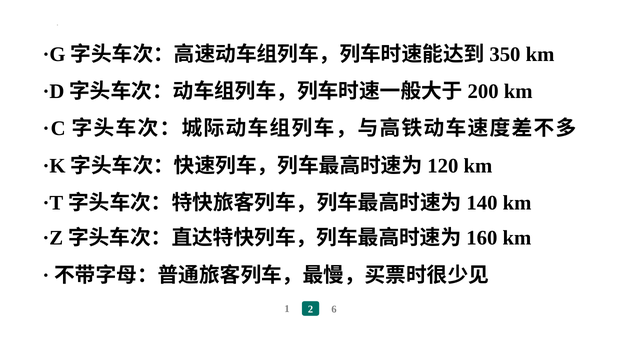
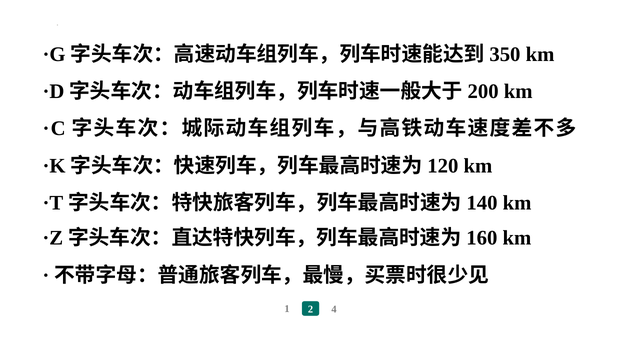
6: 6 -> 4 (334, 309)
